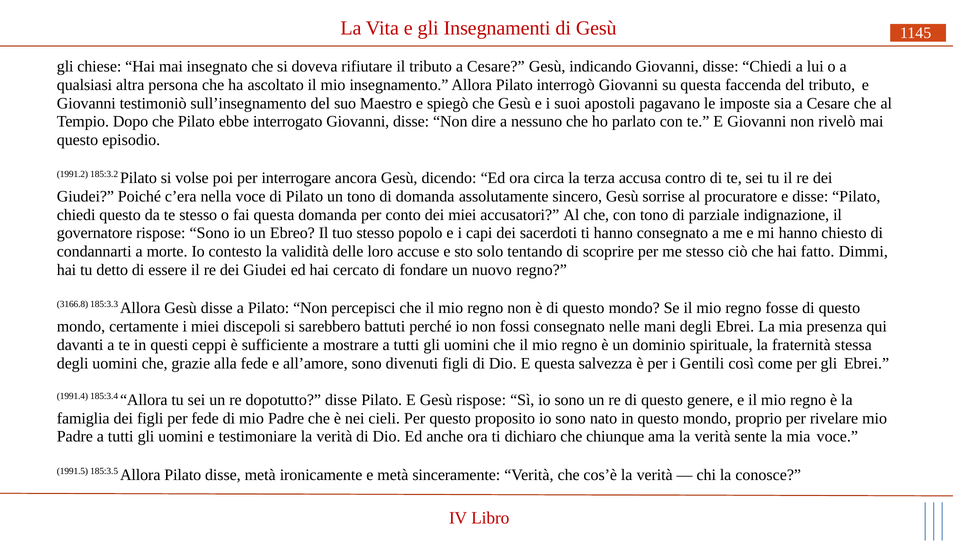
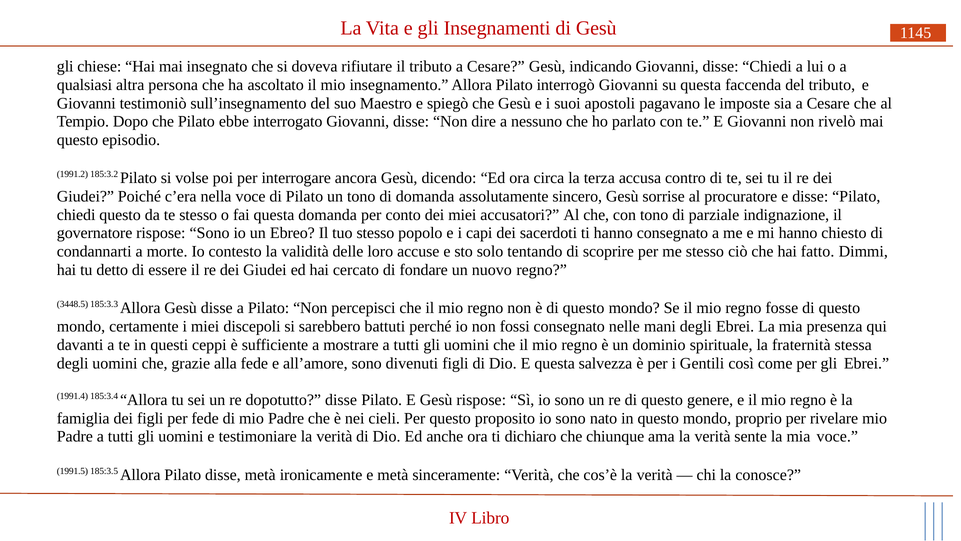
3166.8: 3166.8 -> 3448.5 (72, 304)
